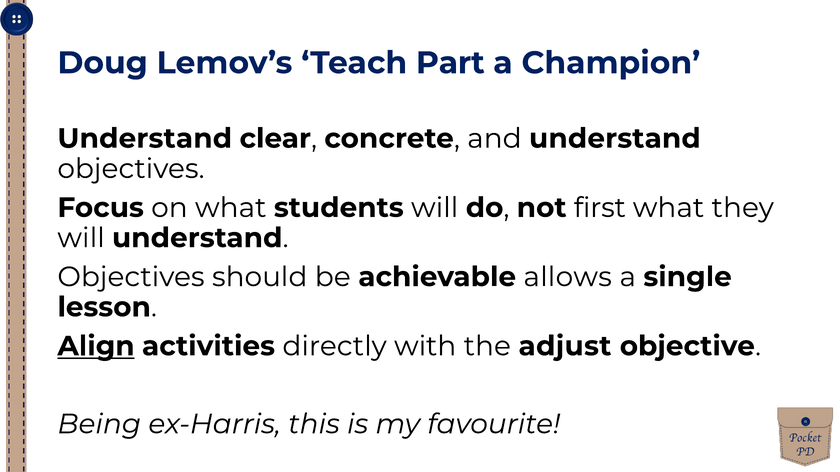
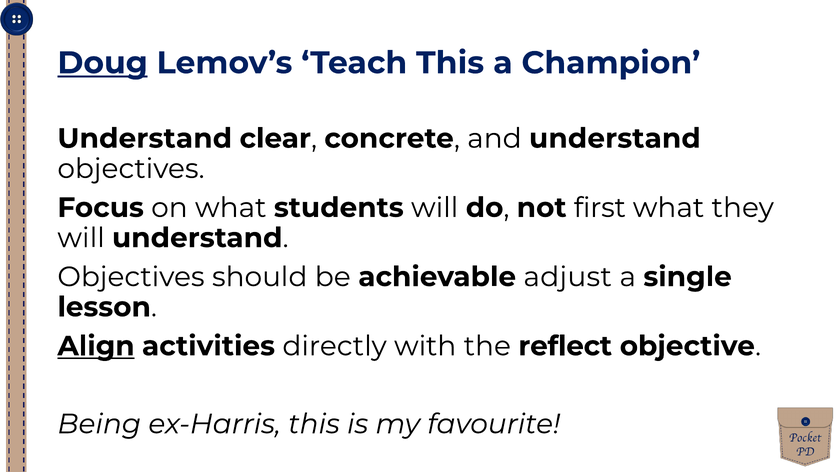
Doug underline: none -> present (103, 63)
Teach Part: Part -> This (450, 63)
allows: allows -> adjust (568, 277)
adjust: adjust -> reflect (565, 346)
